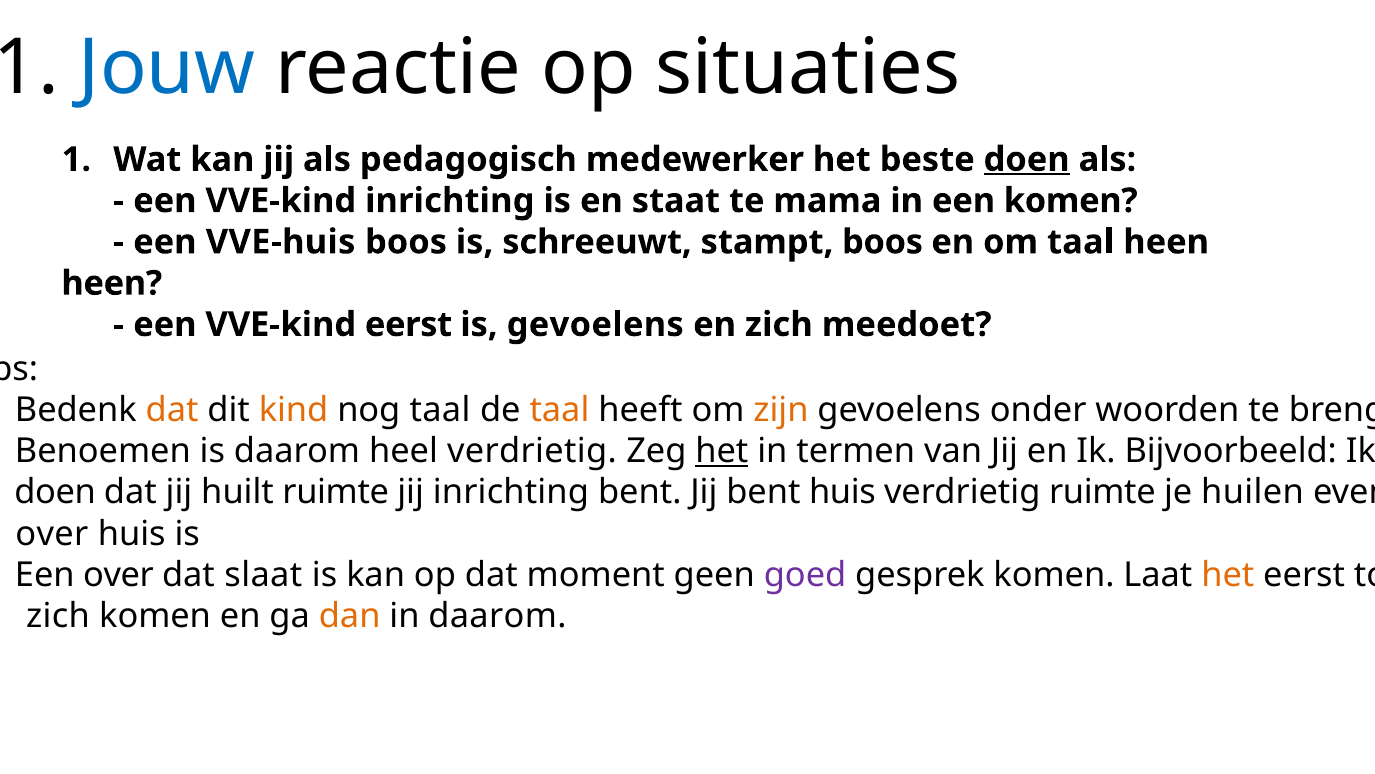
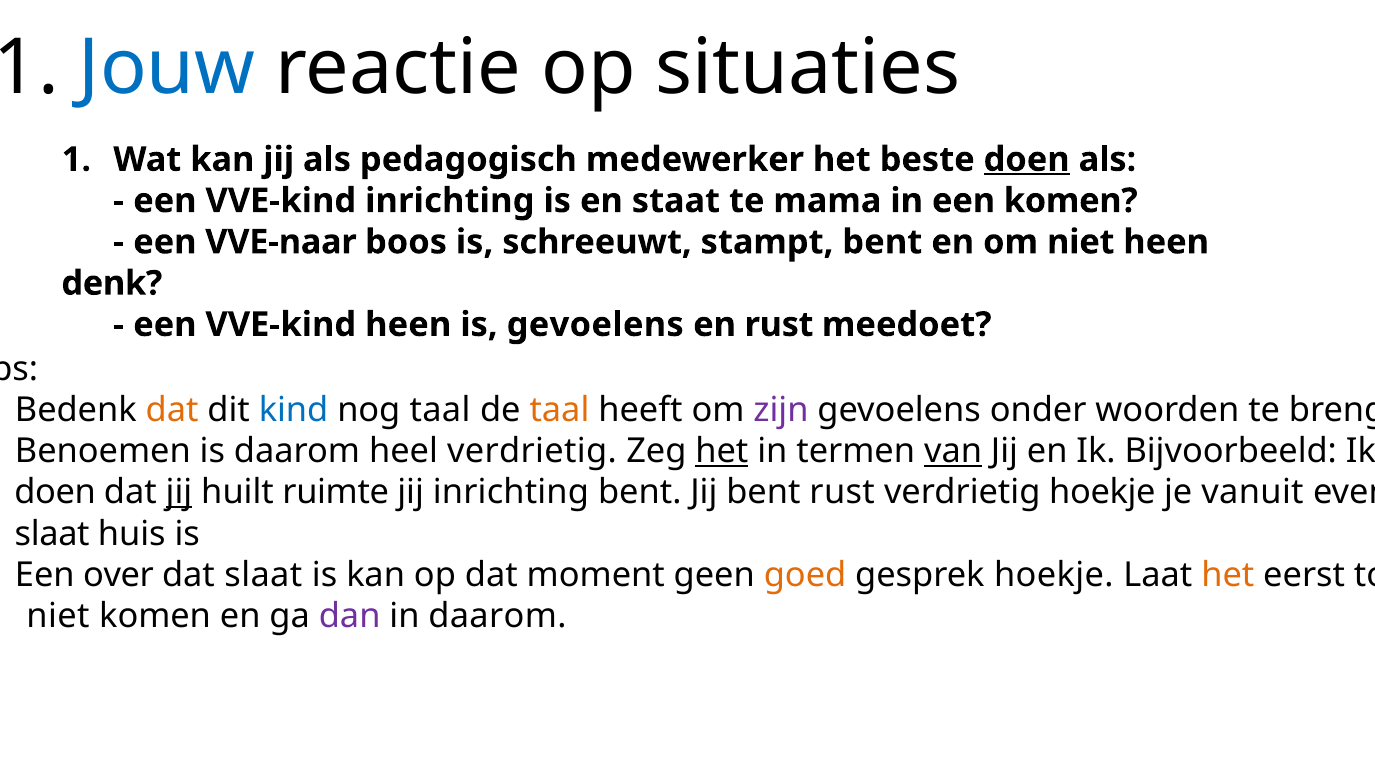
VVE-huis: VVE-huis -> VVE-naar (281, 242)
stampt boos: boos -> bent (882, 242)
om taal: taal -> niet (1081, 242)
heen: heen -> denk (112, 283)
VVE-kind eerst: eerst -> heen (408, 324)
en zich: zich -> rust (779, 324)
kind colour: orange -> blue (294, 410)
zijn colour: orange -> purple (781, 410)
van underline: none -> present (953, 451)
jij underline: none -> present (179, 492)
bent huis: huis -> rust (842, 492)
verdrietig ruimte: ruimte -> hoekje (1102, 492)
huilen: huilen -> vanuit (1253, 492)
over: over -> slaat (52, 533)
goed colour: purple -> orange (805, 575)
gesprek komen: komen -> hoekje (1054, 575)
zich: zich -> niet (58, 616)
dan colour: orange -> purple (350, 616)
